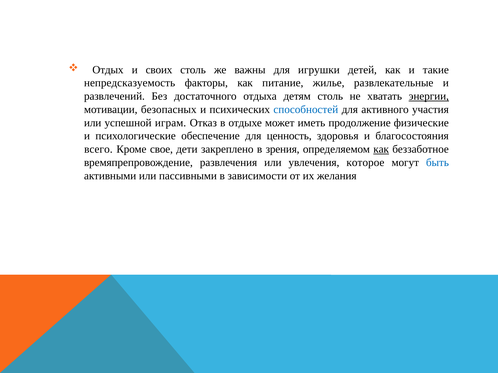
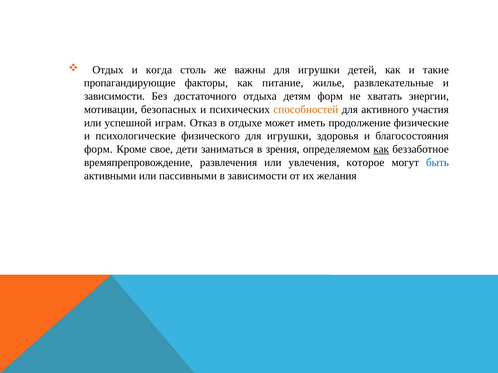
своих: своих -> когда (159, 70)
непредсказуемость: непредсказуемость -> пропагандирующие (130, 83)
развлечений: развлечений -> зависимости (114, 96)
детям столь: столь -> форм (330, 96)
энергии underline: present -> none (429, 96)
способностей colour: blue -> orange (306, 110)
обеспечение: обеспечение -> физического (211, 136)
ценность: ценность -> игрушки (289, 136)
всего: всего -> форм (98, 149)
закреплено: закреплено -> заниматься (227, 149)
